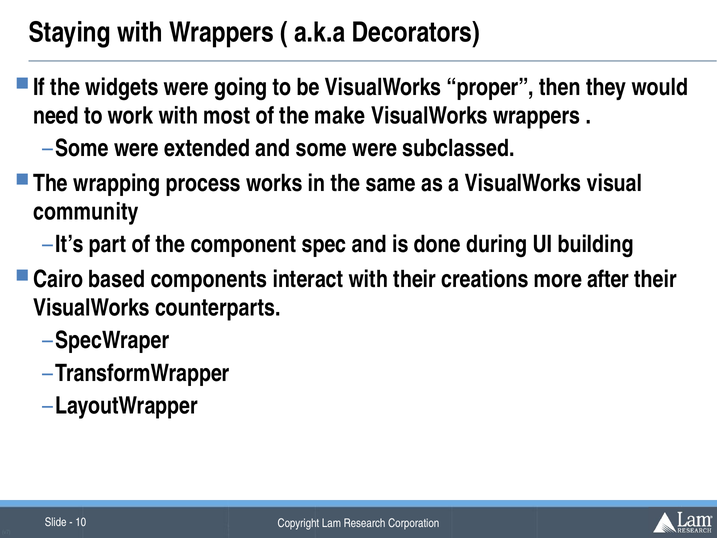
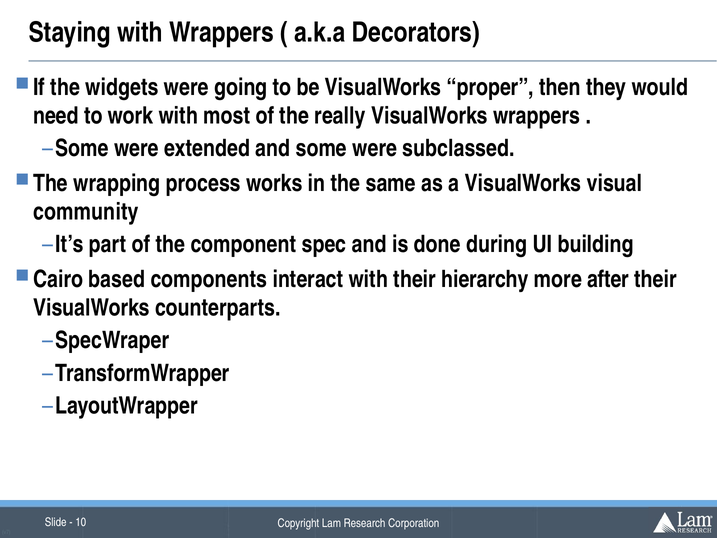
make: make -> really (340, 116)
creations: creations -> hierarchy (485, 279)
